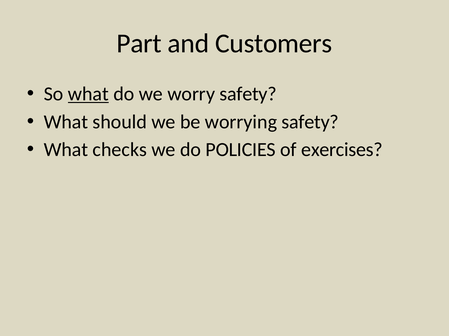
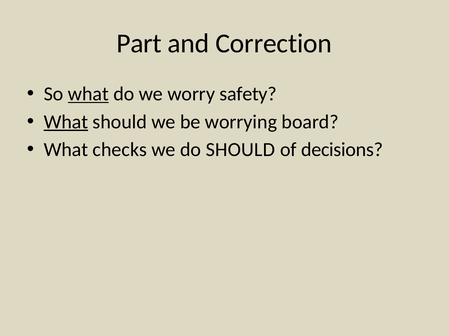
Customers: Customers -> Correction (274, 43)
What underline: none -> present (66, 122)
worrying safety: safety -> board (310, 122)
do POLICIES: POLICIES -> SHOULD (241, 150)
exercises: exercises -> decisions (342, 150)
